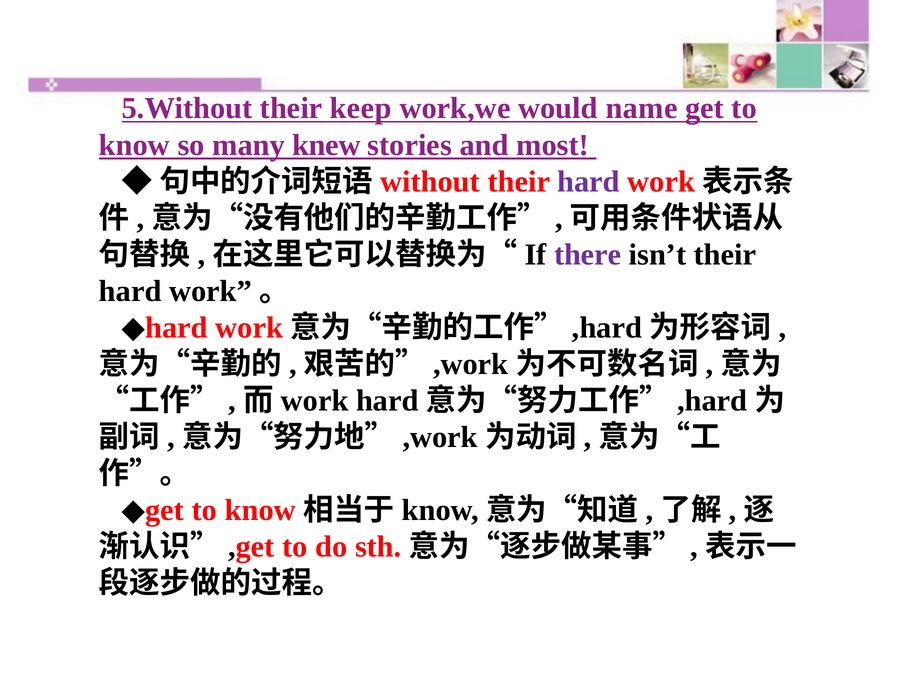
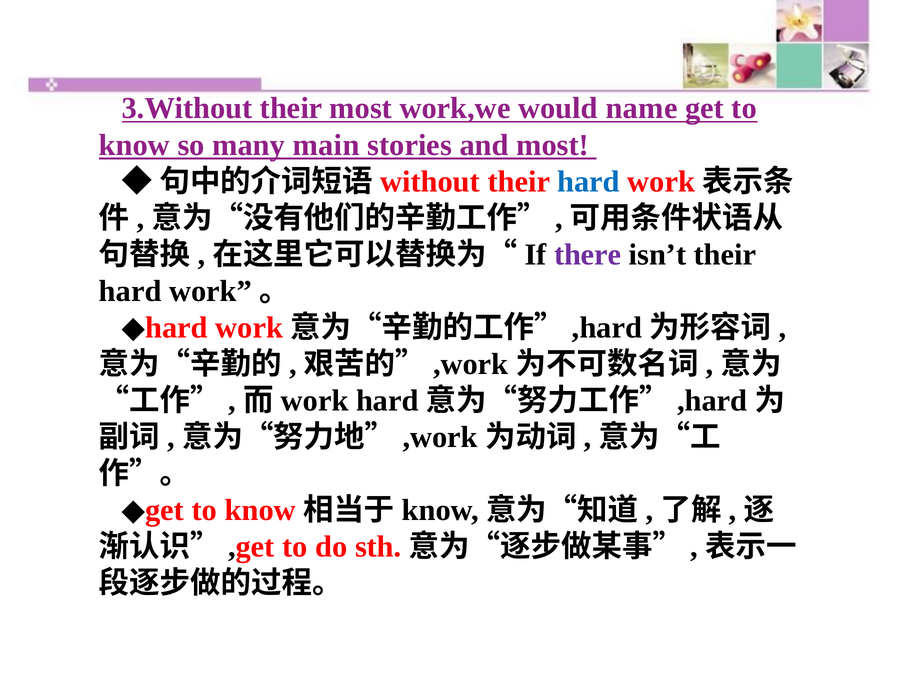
5.Without: 5.Without -> 3.Without (187, 109)
their keep: keep -> most (361, 109)
knew: knew -> main (326, 145)
hard colour: purple -> blue (588, 182)
